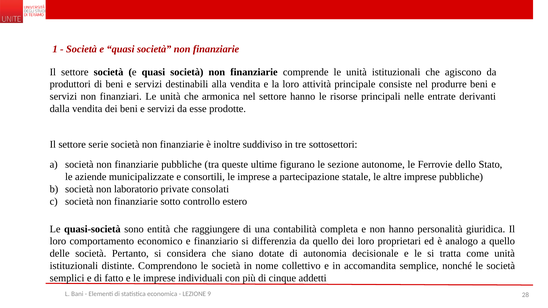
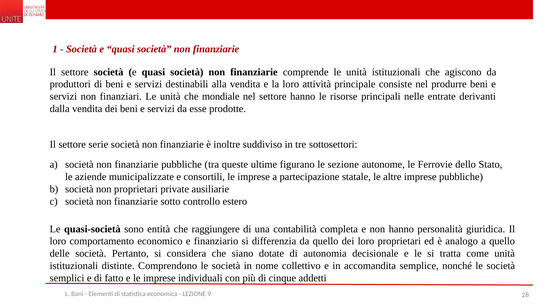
armonica: armonica -> mondiale (221, 97)
non laboratorio: laboratorio -> proprietari (136, 189)
consolati: consolati -> ausiliarie (210, 189)
